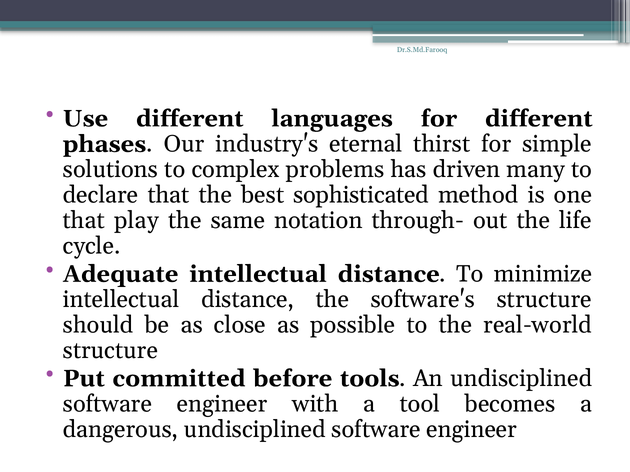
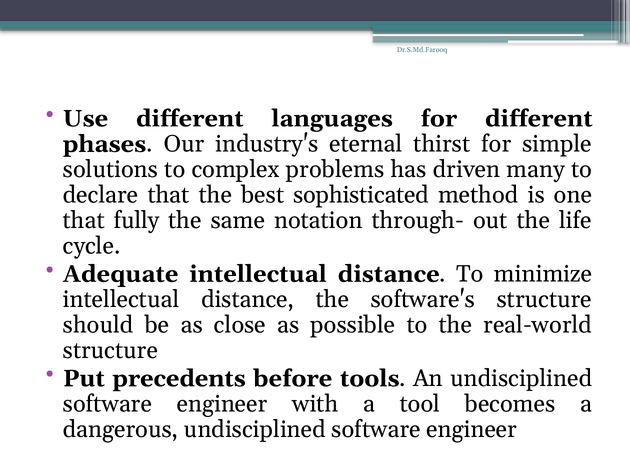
play: play -> fully (137, 221)
committed: committed -> precedents (179, 379)
